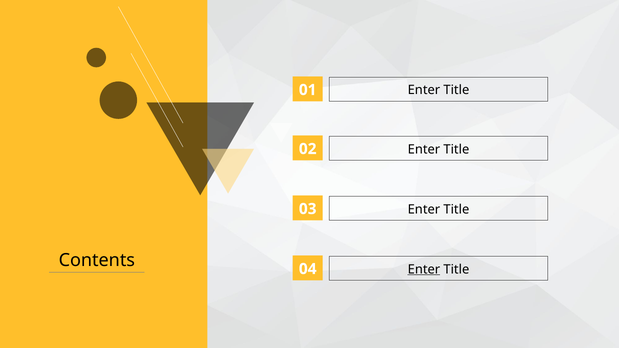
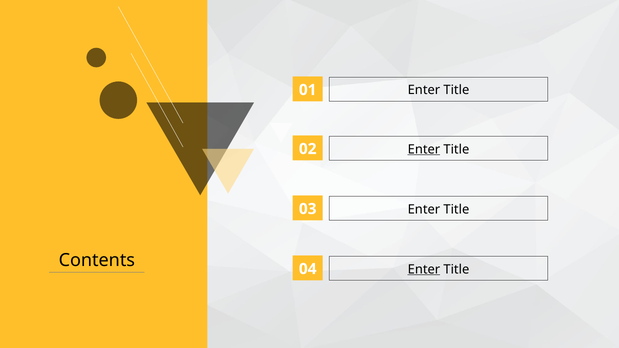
Enter underline: none -> present (424, 149)
